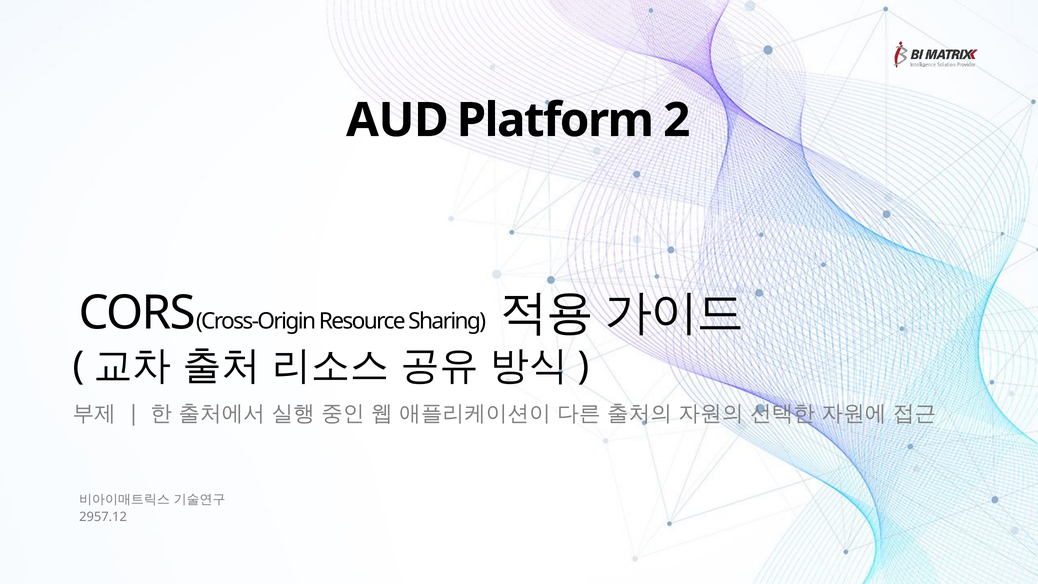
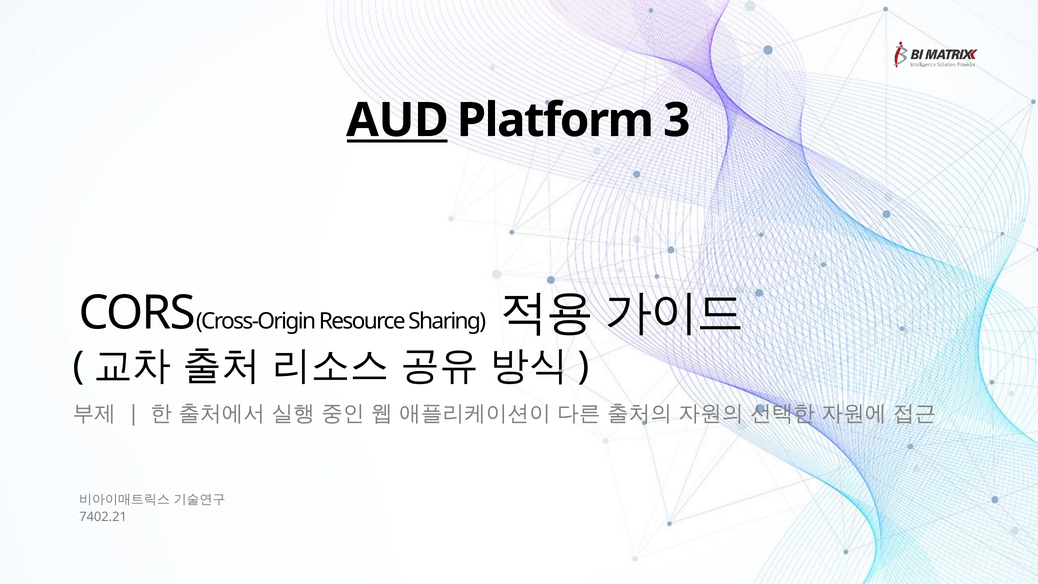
AUD underline: none -> present (397, 120)
2: 2 -> 3 (677, 120)
2957.12: 2957.12 -> 7402.21 (103, 517)
